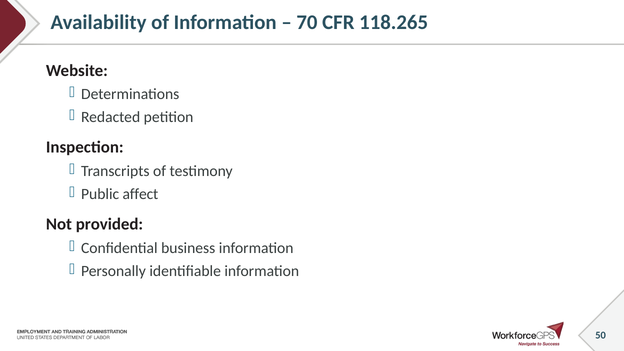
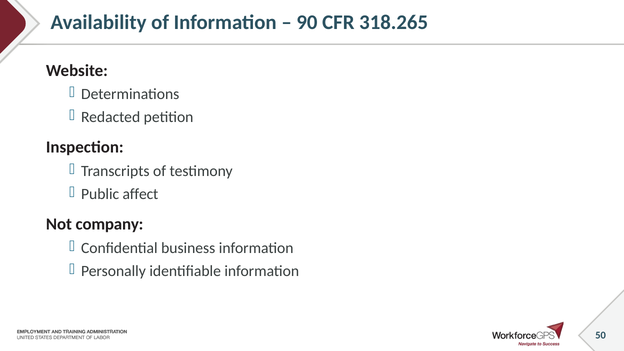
70: 70 -> 90 (307, 22)
118.265: 118.265 -> 318.265 (394, 22)
provided: provided -> company (110, 224)
